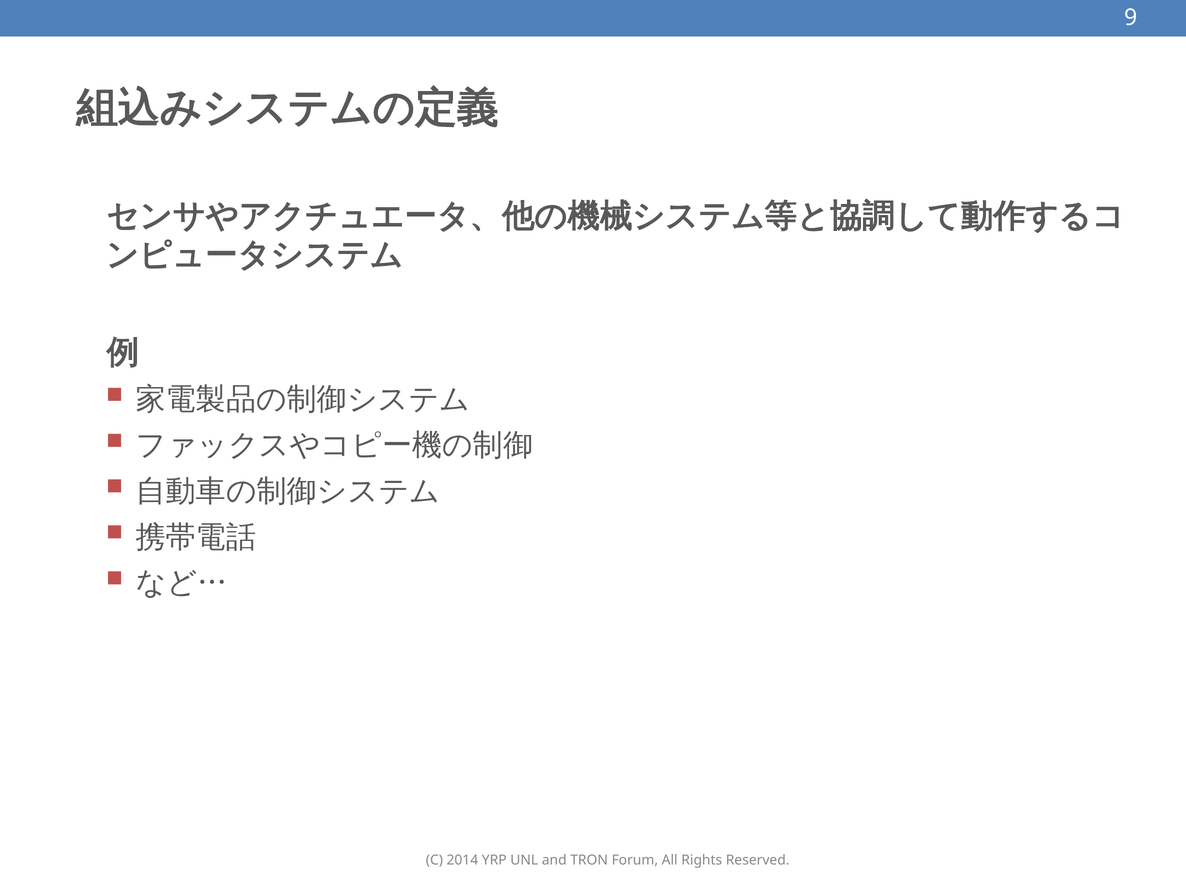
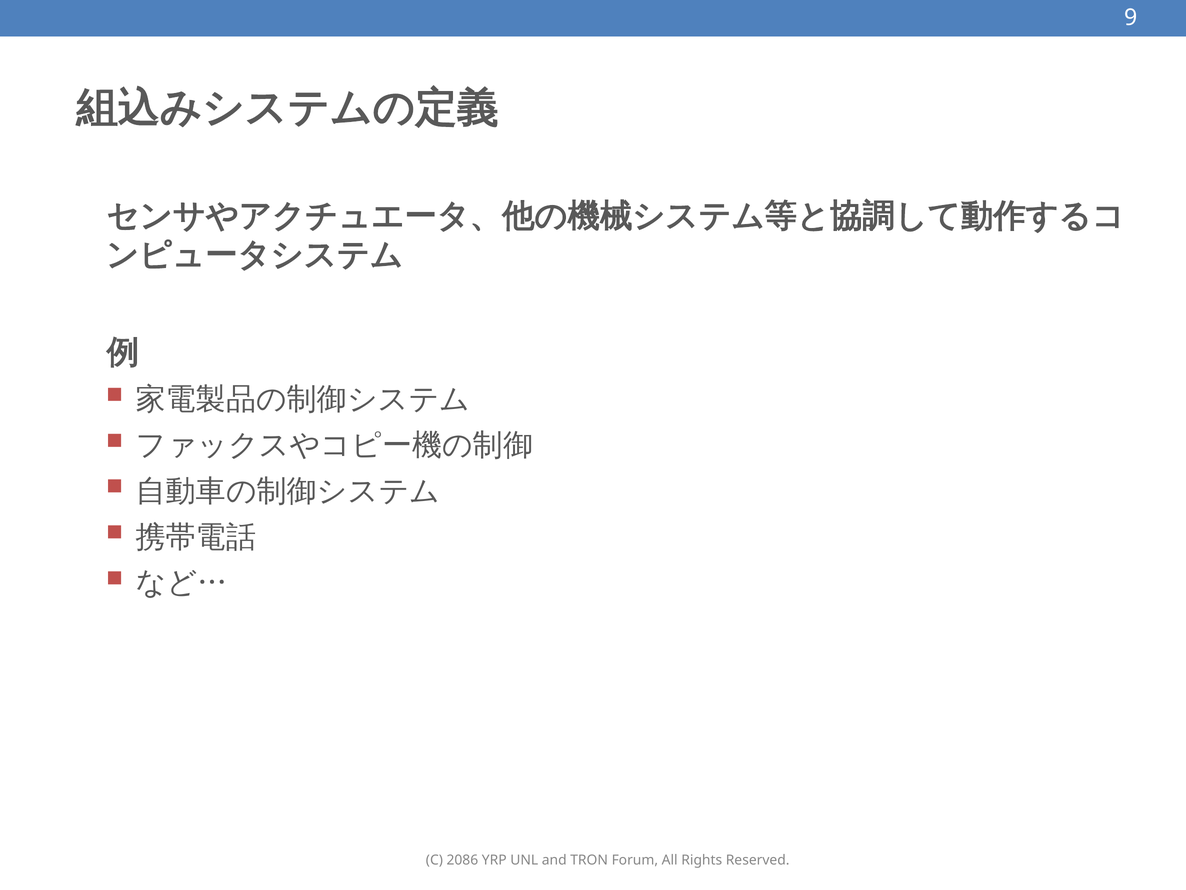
2014: 2014 -> 2086 (462, 860)
